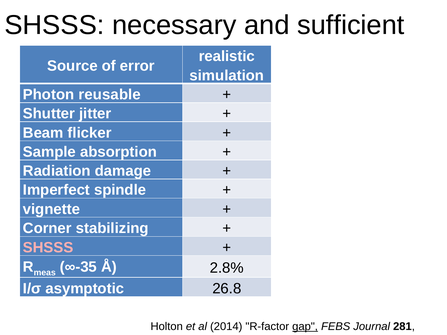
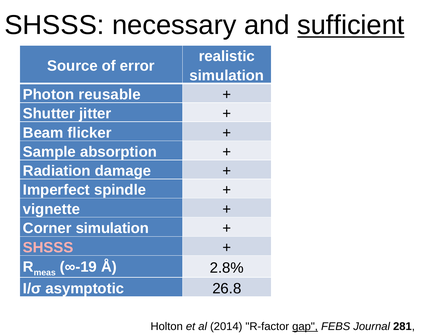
sufficient underline: none -> present (351, 25)
Corner stabilizing: stabilizing -> simulation (112, 228)
∞-35: ∞-35 -> ∞-19 (78, 267)
